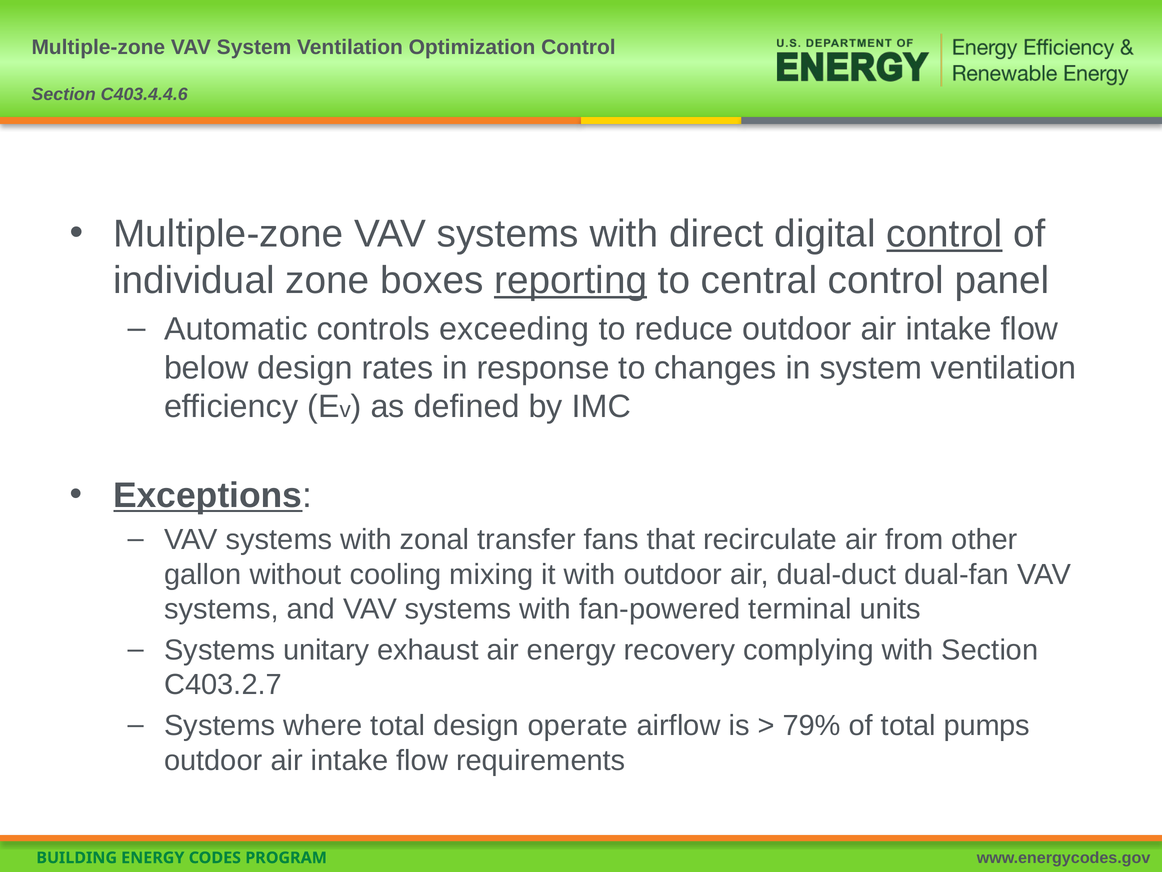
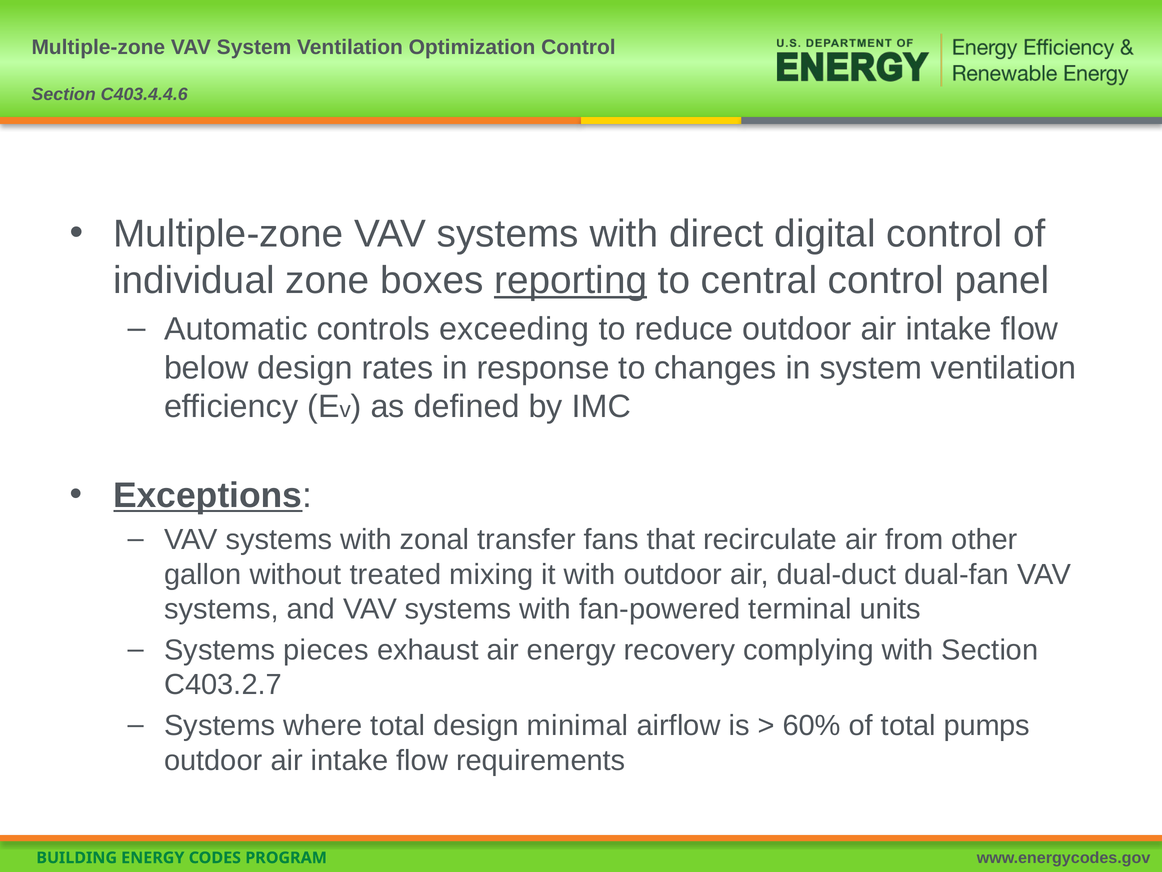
control underline: present -> none (945, 234)
cooling: cooling -> treated (395, 574)
unitary: unitary -> pieces (326, 650)
operate: operate -> minimal (578, 725)
79%: 79% -> 60% (812, 725)
